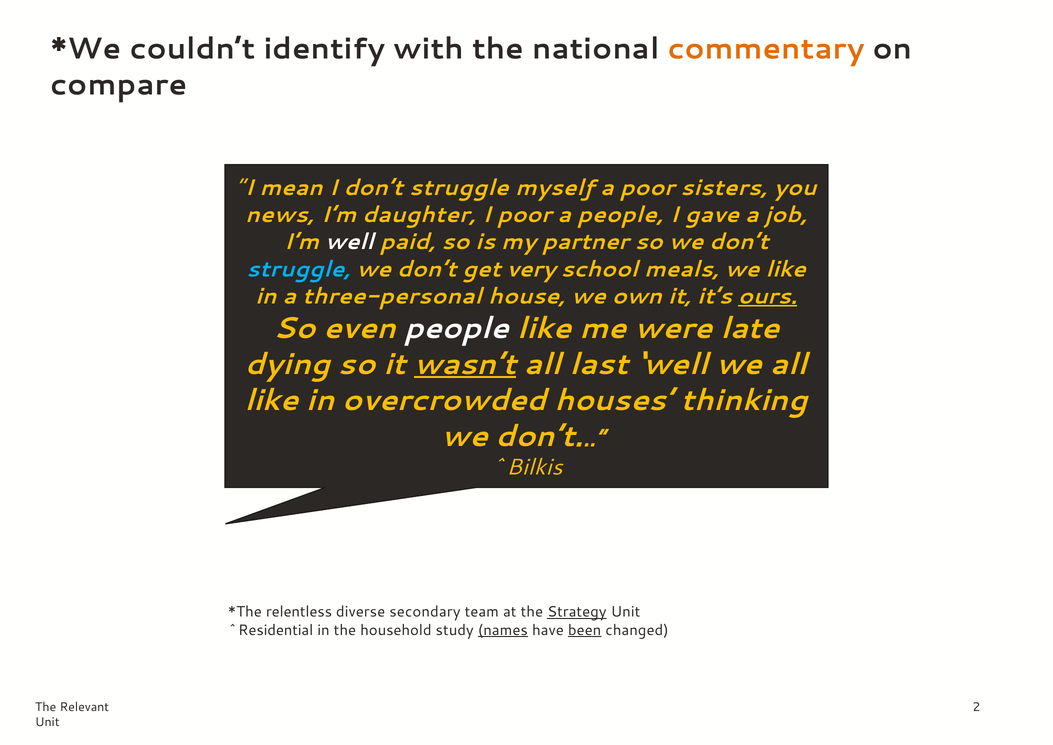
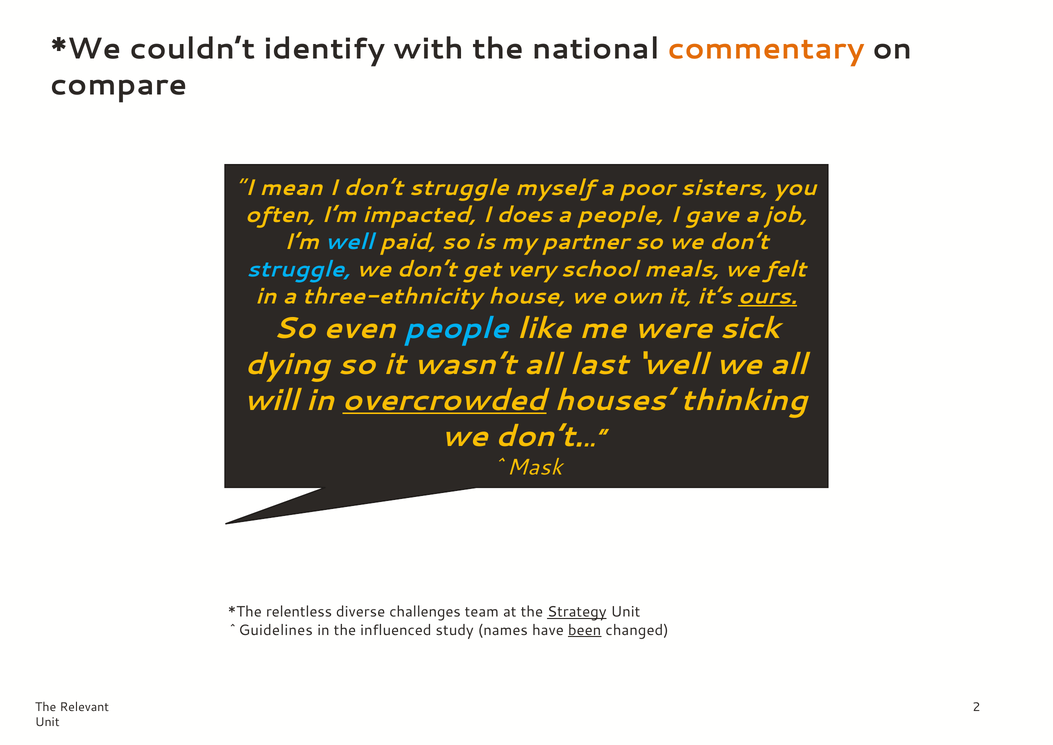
news: news -> often (280, 215)
daughter: daughter -> impacted (419, 215)
I poor: poor -> does (524, 215)
well colour: white -> light blue (349, 242)
we like: like -> felt (786, 269)
three-personal: three-personal -> three-ethnicity (392, 296)
people colour: white -> light blue (457, 328)
late: late -> sick (750, 328)
wasn’t underline: present -> none (465, 364)
like: like -> will (272, 400)
overcrowded underline: none -> present (444, 400)
^Bilkis: ^Bilkis -> ^Mask (526, 467)
secondary: secondary -> challenges (425, 612)
^Residential: ^Residential -> ^Guidelines (270, 630)
household: household -> influenced (396, 630)
names underline: present -> none (503, 630)
